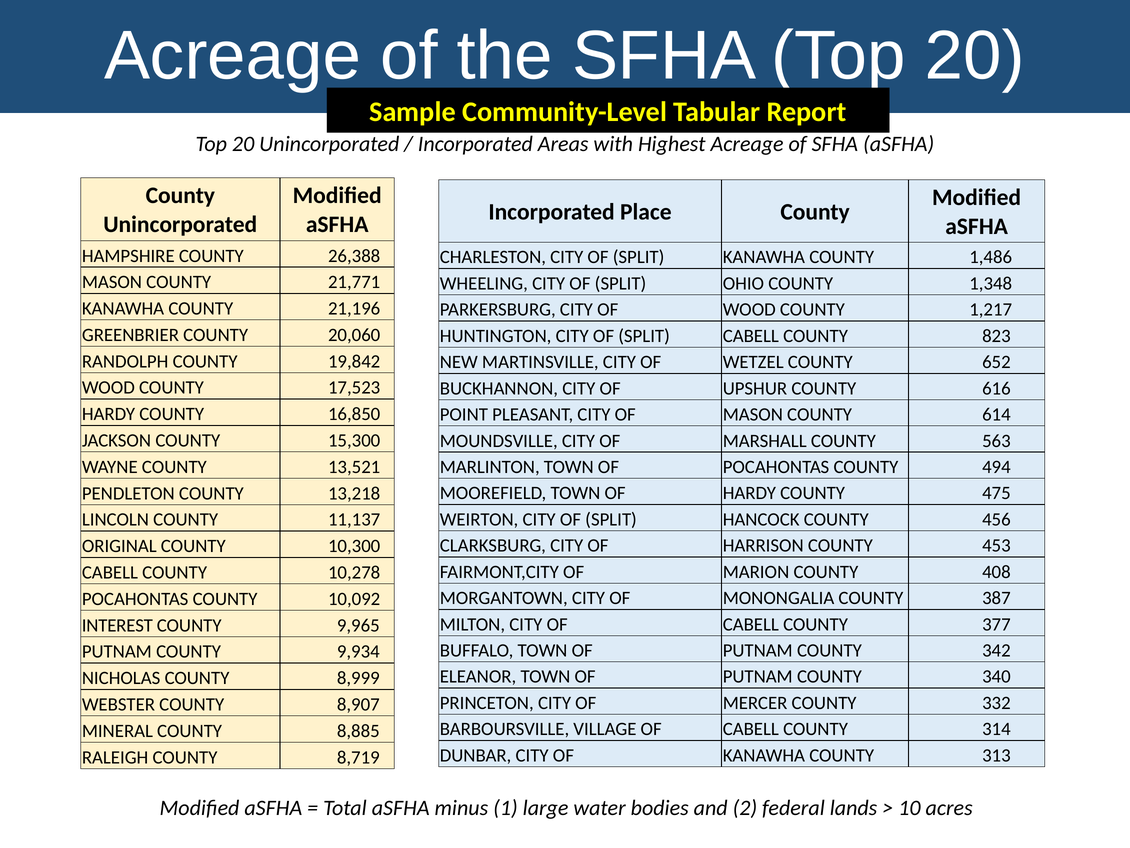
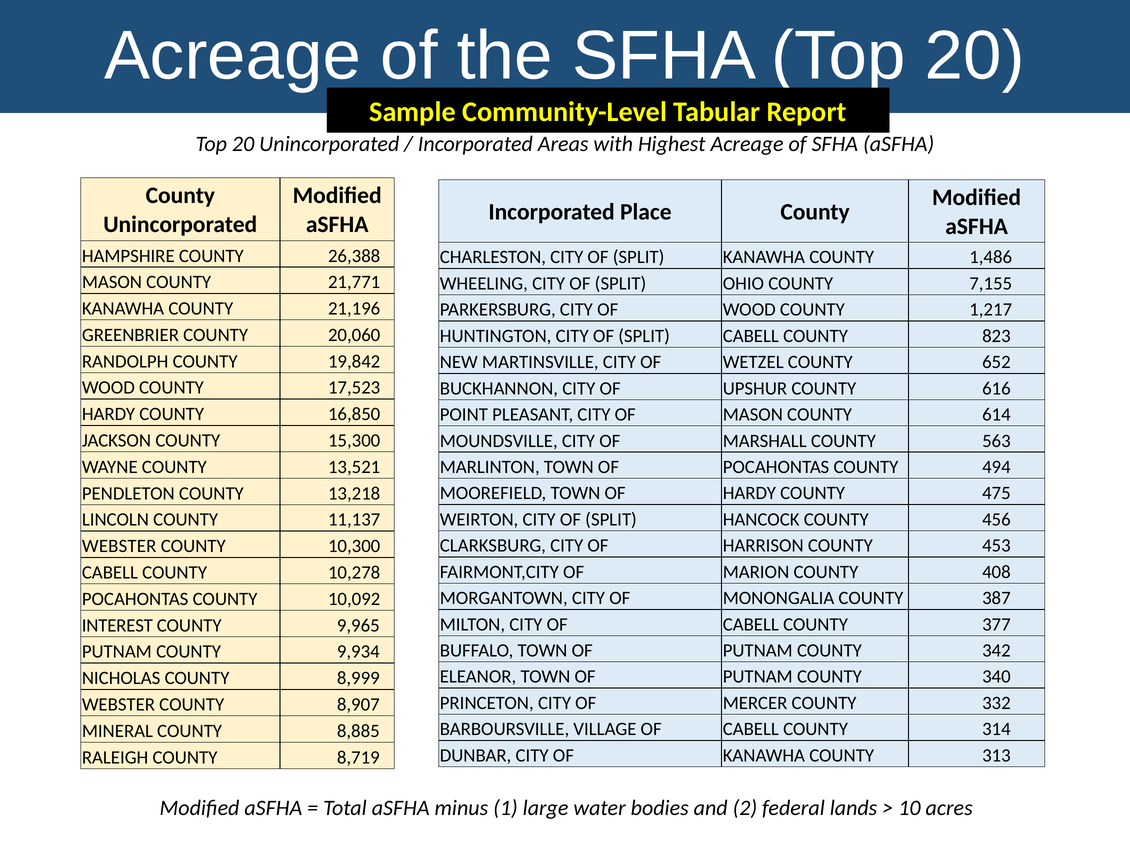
1,348: 1,348 -> 7,155 (991, 283)
ORIGINAL: ORIGINAL -> WEBSTER (119, 546)
